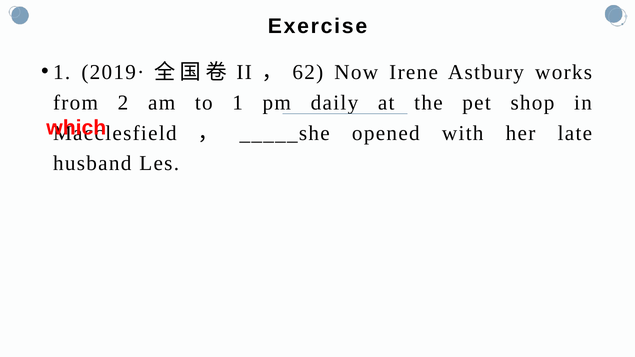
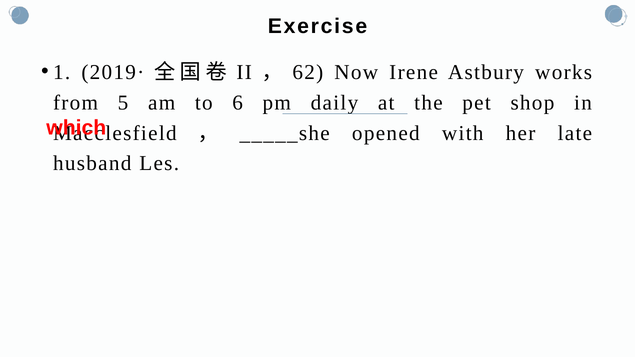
2: 2 -> 5 (123, 103)
1: 1 -> 6 (238, 103)
